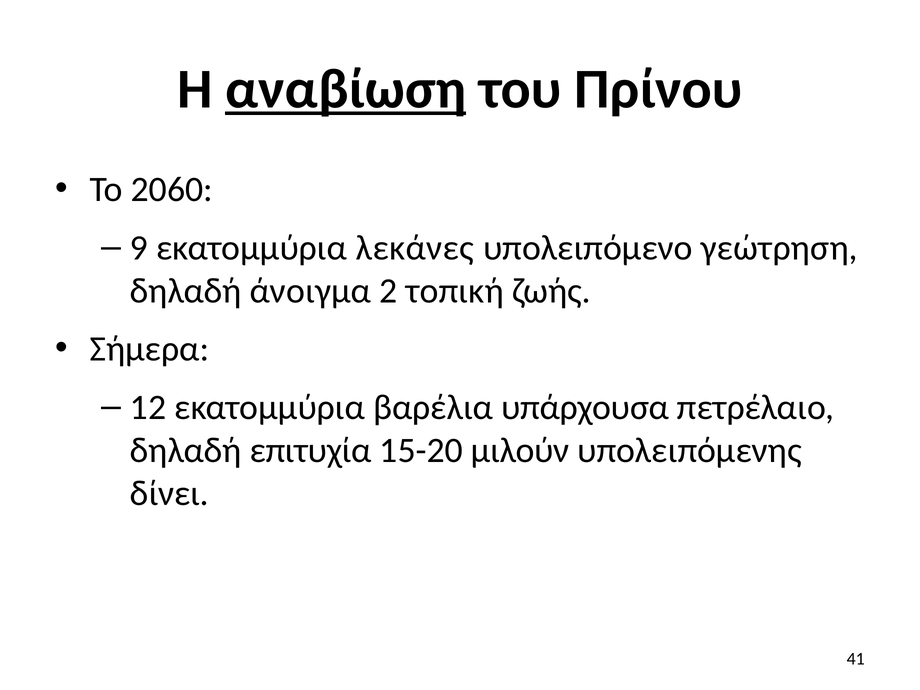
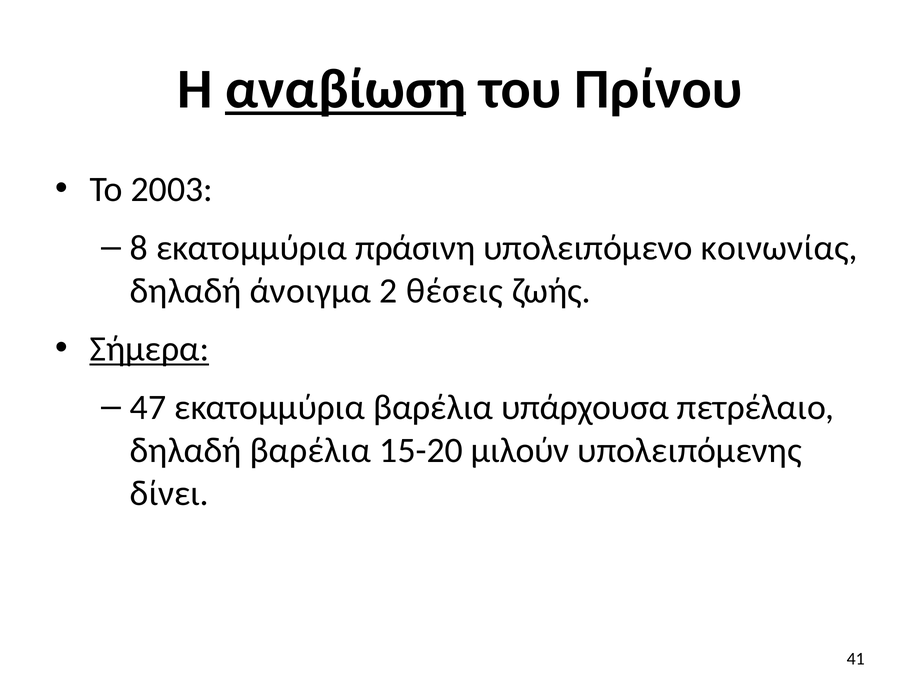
2060: 2060 -> 2003 (172, 190)
9: 9 -> 8 (139, 248)
λεκάνες: λεκάνες -> πράσινη (415, 248)
γεώτρηση: γεώτρηση -> κοινωνίας (779, 248)
τοπική: τοπική -> θέσεις (455, 291)
Σήμερα underline: none -> present (149, 349)
12: 12 -> 47 (148, 407)
δηλαδή επιτυχία: επιτυχία -> βαρέλια (310, 450)
